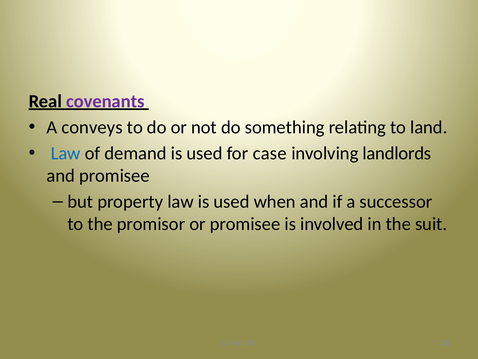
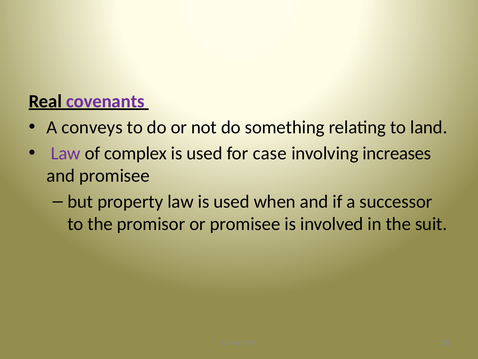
Law colour: blue -> purple (66, 153)
demand: demand -> complex (136, 153)
landlords: landlords -> increases (397, 153)
